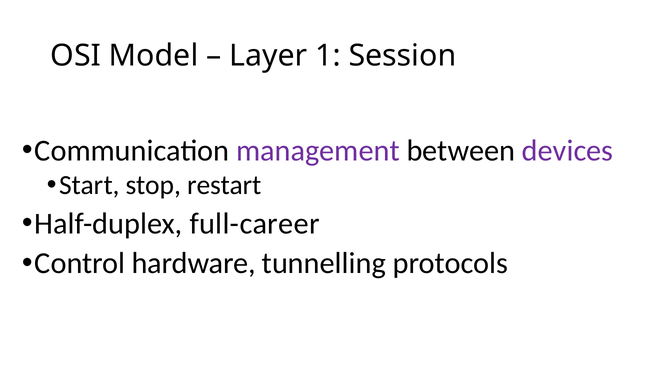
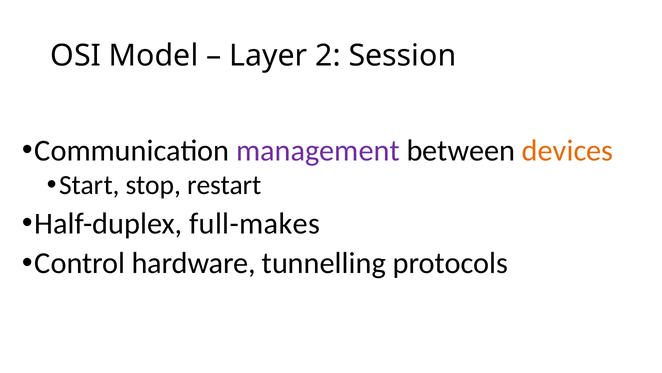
1: 1 -> 2 (328, 56)
devices colour: purple -> orange (568, 150)
full-career: full-career -> full-makes (255, 223)
